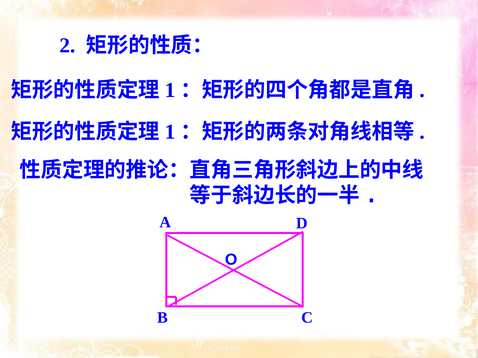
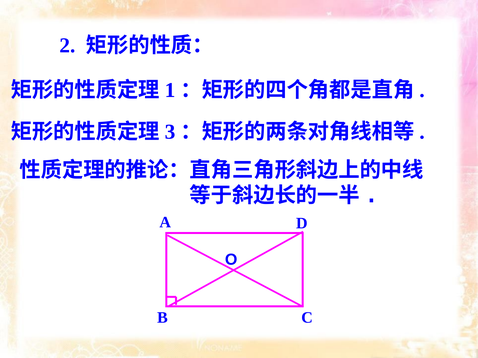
1: 1 -> 3 (170, 132)
